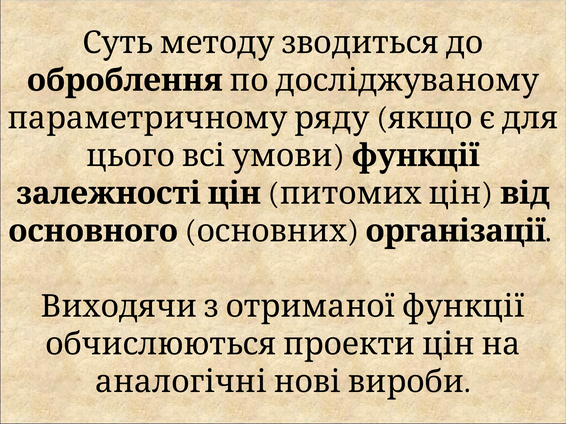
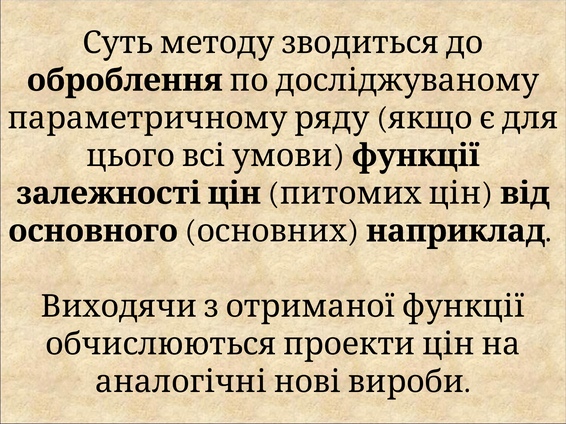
організації: організації -> наприклад (456, 231)
